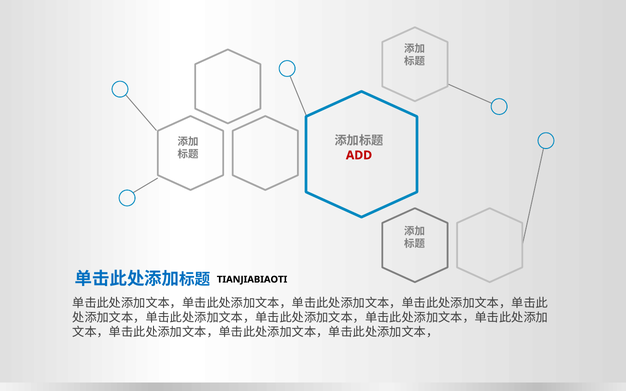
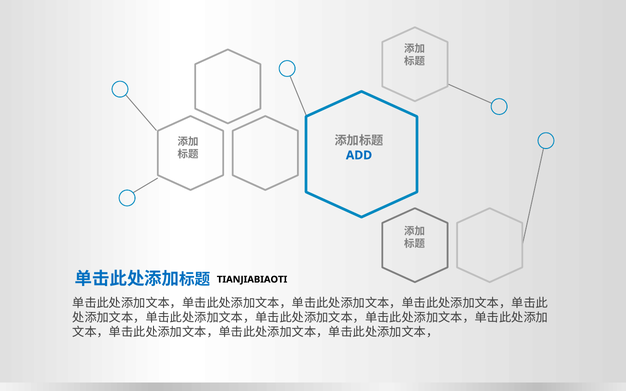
ADD colour: red -> blue (359, 155)
